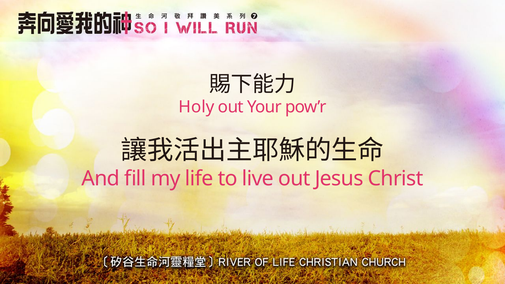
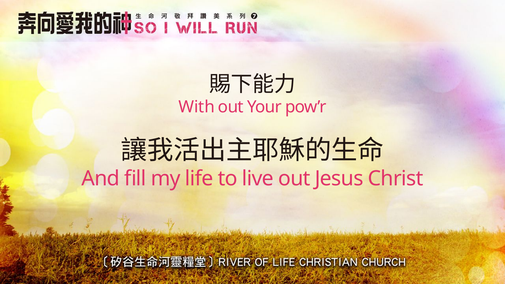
Holy: Holy -> With (197, 107)
